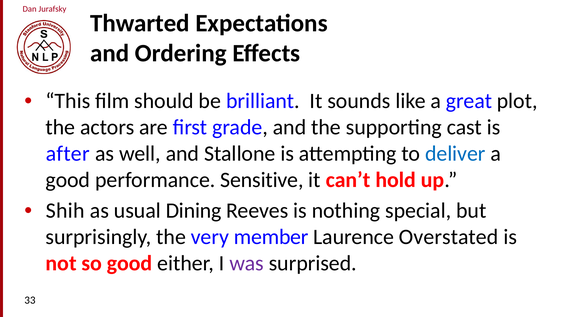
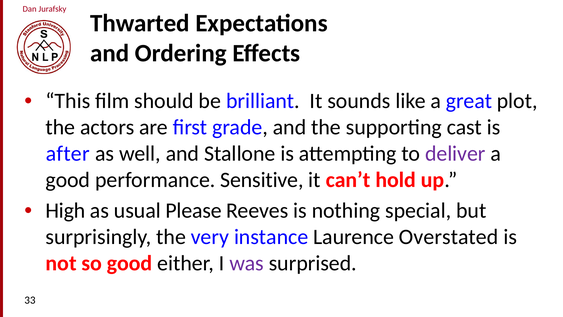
deliver colour: blue -> purple (455, 153)
Shih: Shih -> High (65, 210)
Dining: Dining -> Please (194, 210)
member: member -> instance (271, 237)
